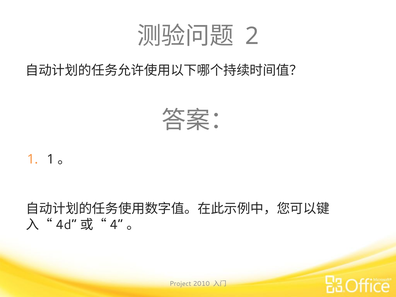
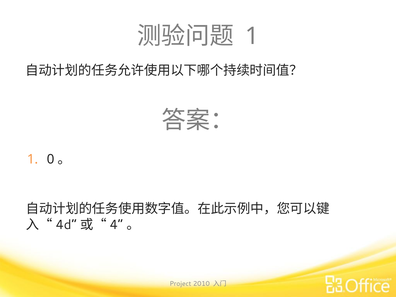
2: 2 -> 1 (252, 36)
1: 1 -> 0 (51, 159)
